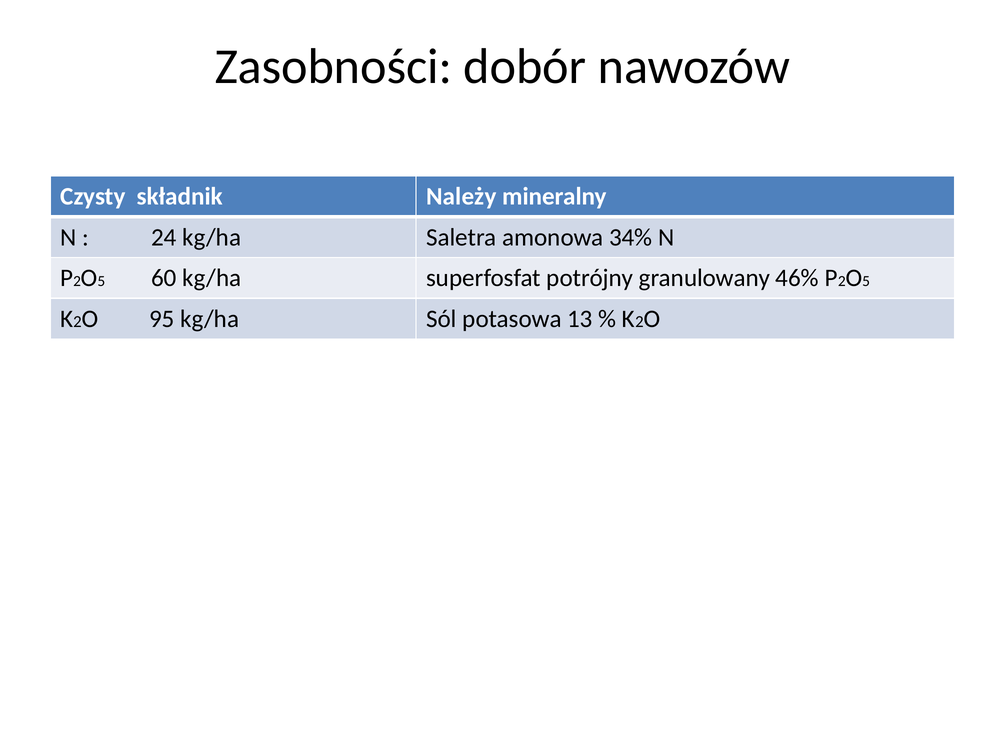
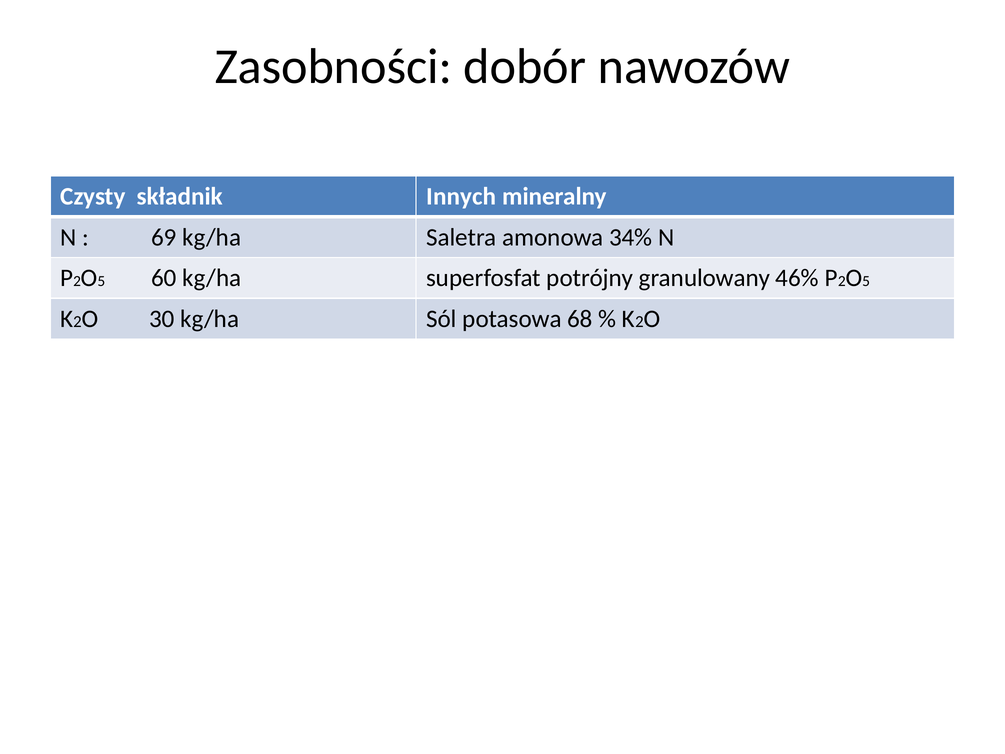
Należy: Należy -> Innych (461, 197)
24: 24 -> 69 (164, 237)
95: 95 -> 30 (162, 319)
13: 13 -> 68 (580, 319)
